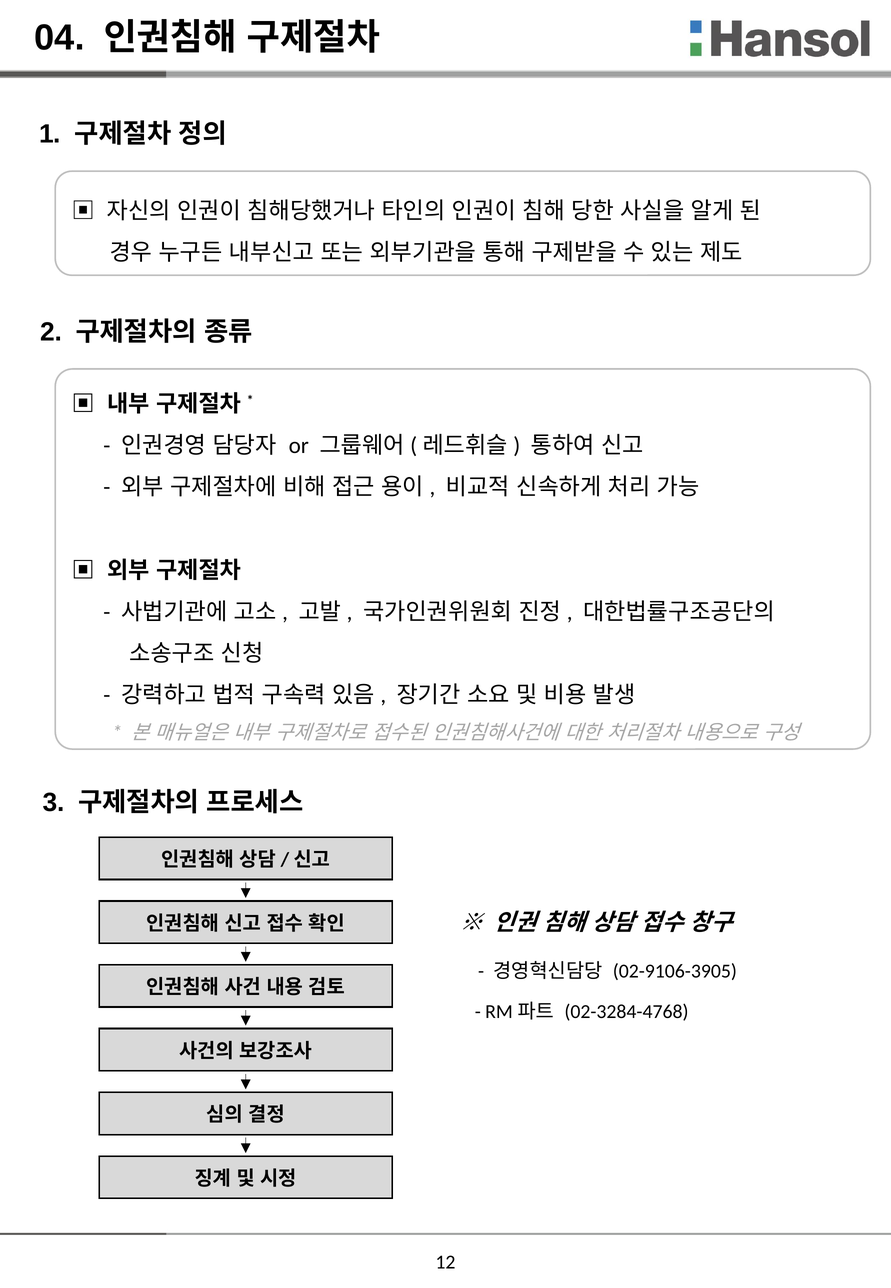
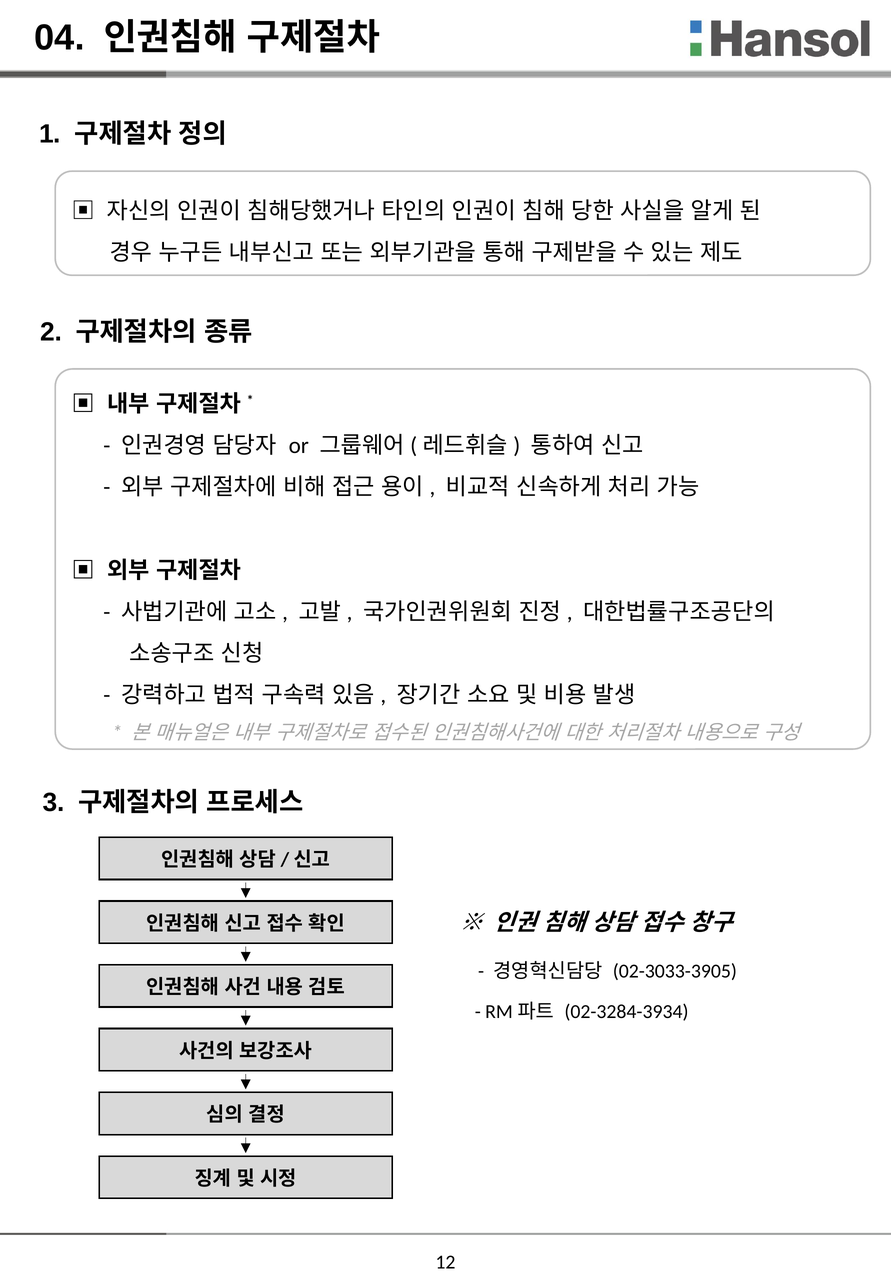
02-9106-3905: 02-9106-3905 -> 02-3033-3905 (675, 970)
02-3284-4768: 02-3284-4768 -> 02-3284-3934 (626, 1011)
